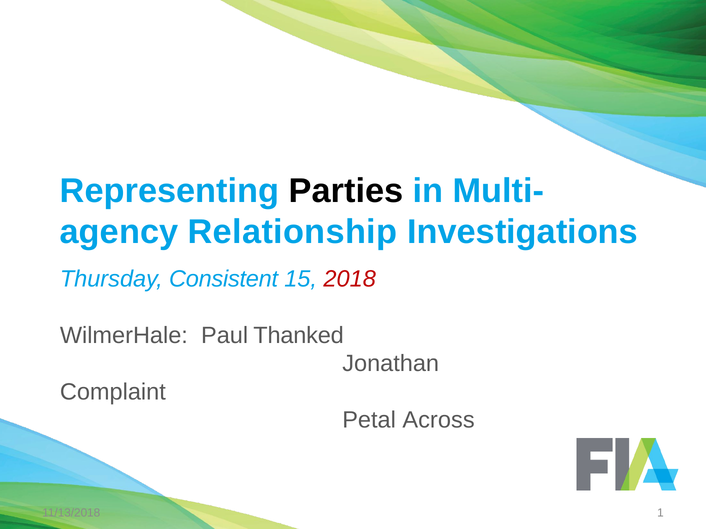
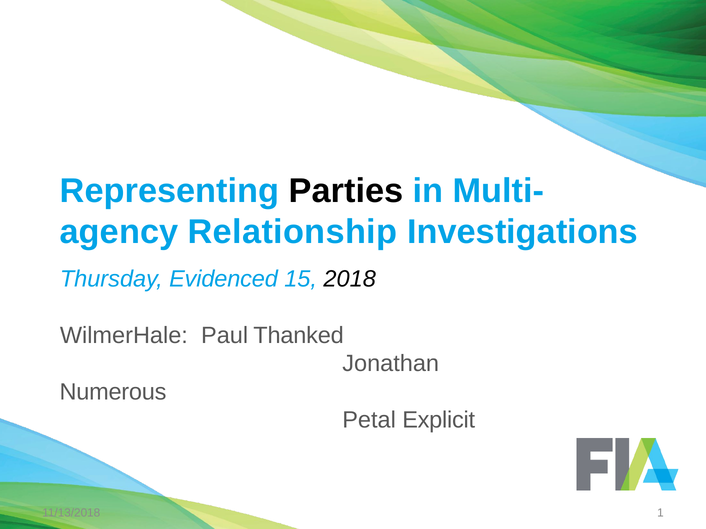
Consistent: Consistent -> Evidenced (224, 279)
2018 colour: red -> black (350, 279)
Complaint: Complaint -> Numerous (113, 392)
Across: Across -> Explicit (439, 421)
